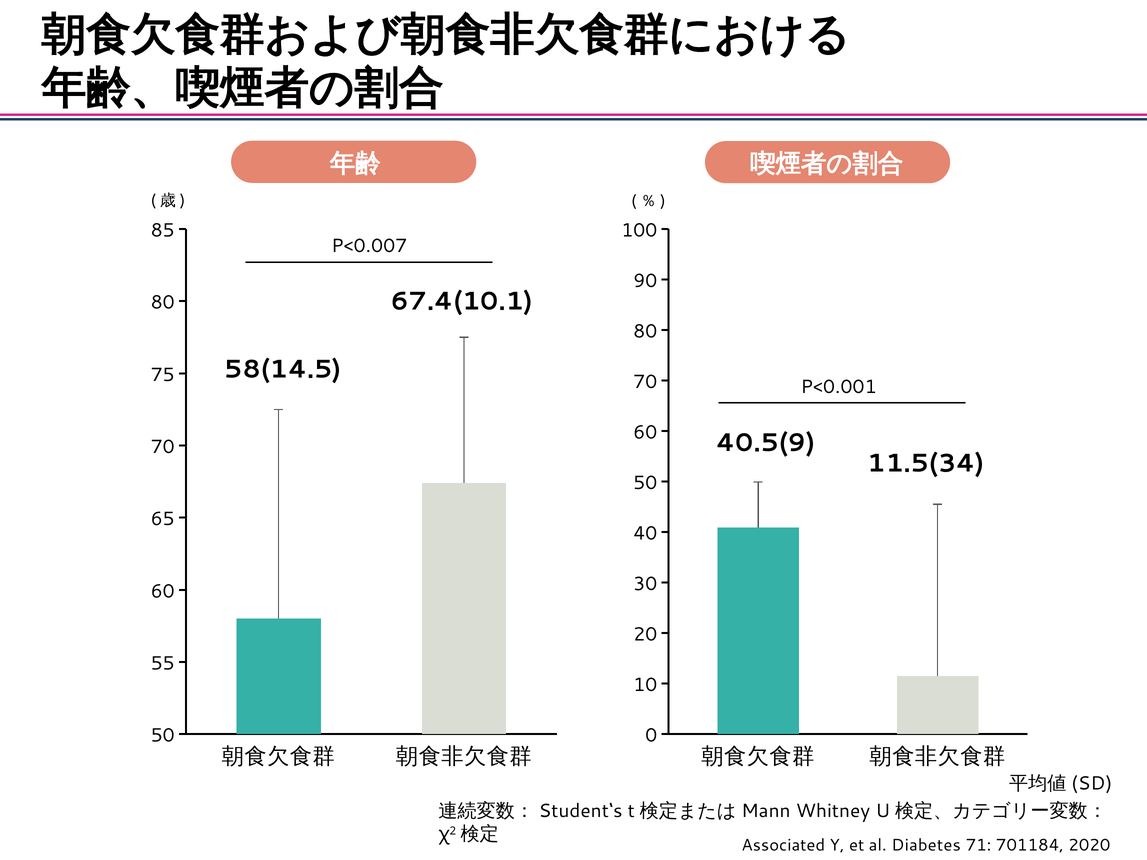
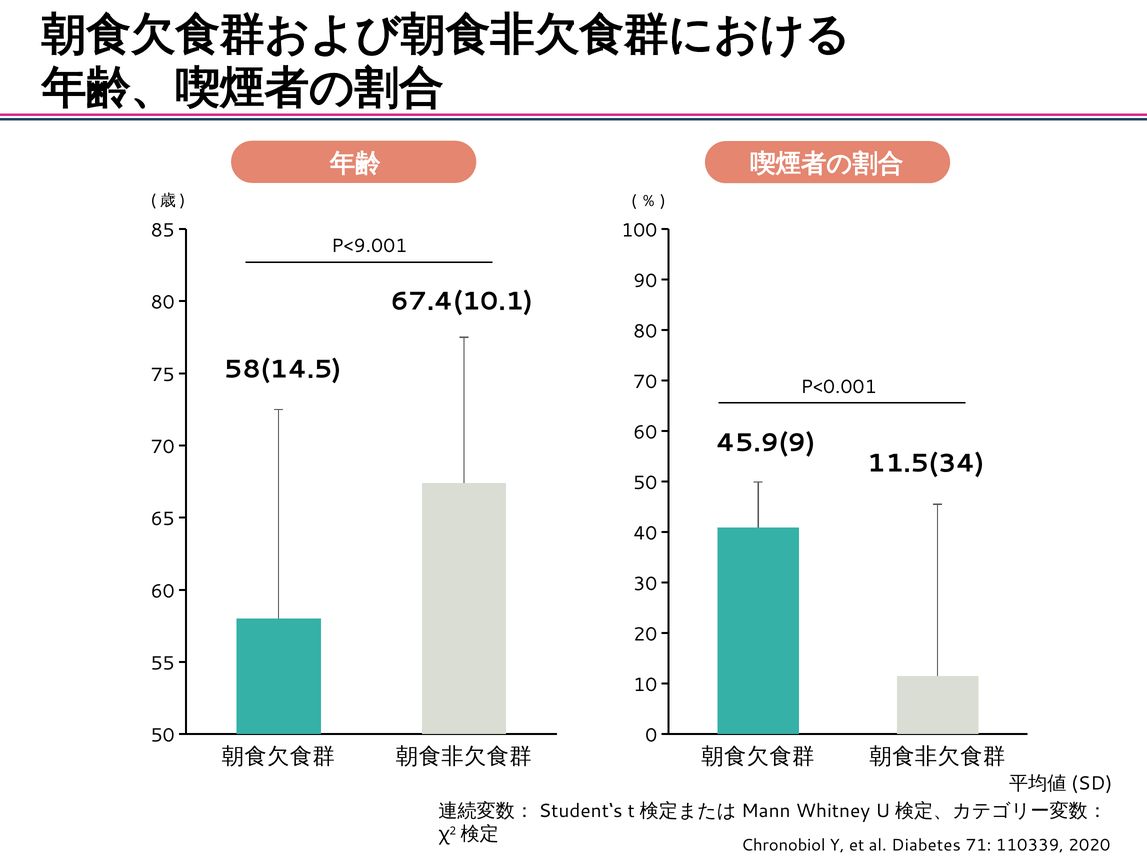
P<0.007: P<0.007 -> P<9.001 (369, 246)
40.5(9: 40.5(9 -> 45.9(9 (766, 443)
Associated: Associated -> Chronobiol (783, 846)
701184: 701184 -> 110339 (1030, 846)
